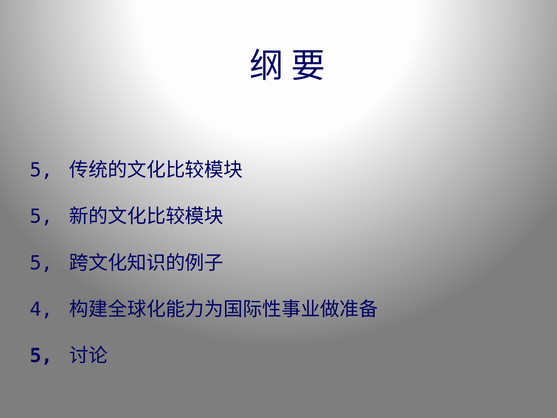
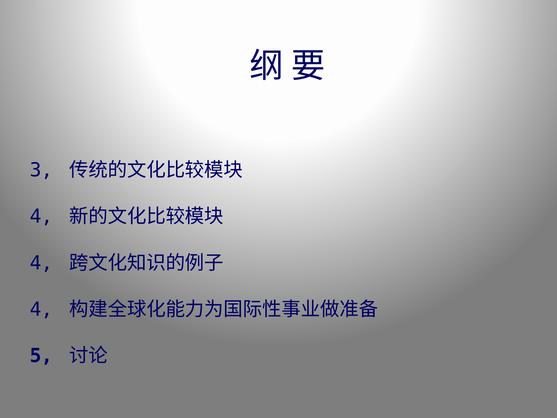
5: 5 -> 3 (41, 170)
5: 5 -> 4 (41, 216)
5: 5 -> 4 (41, 263)
